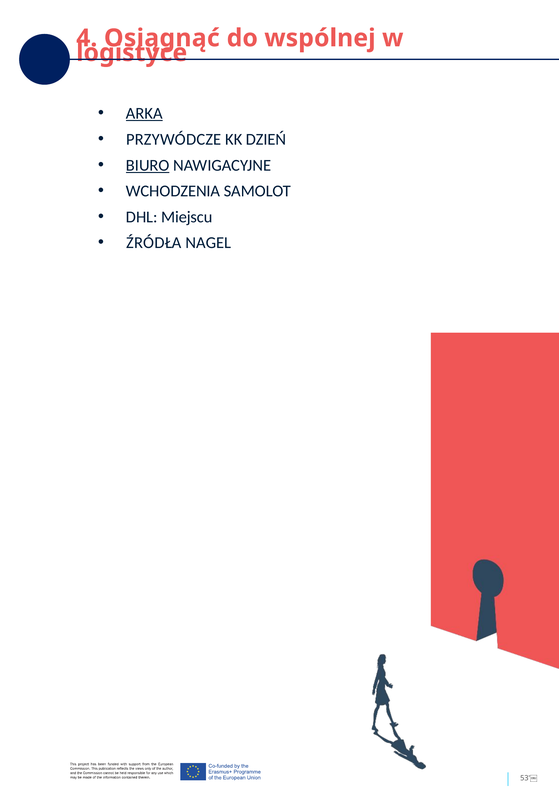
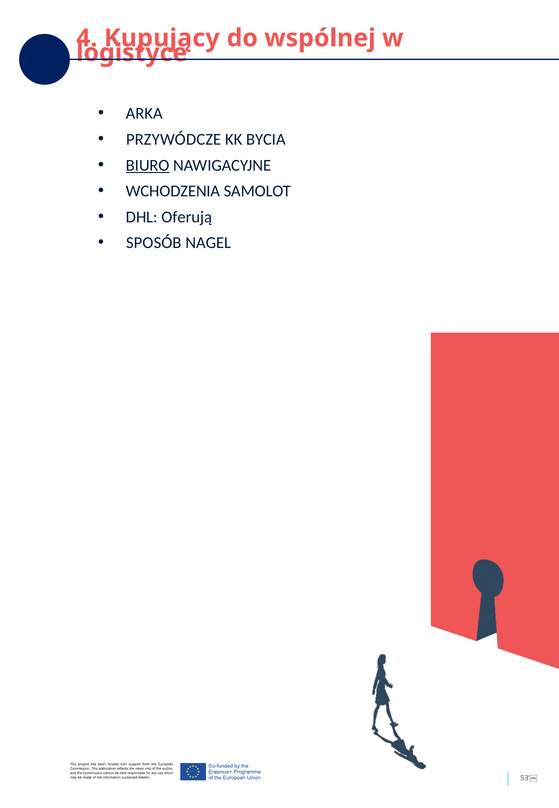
Osiągnąć: Osiągnąć -> Kupujący (162, 38)
ARKA underline: present -> none (144, 113)
DZIEŃ: DZIEŃ -> BYCIA (266, 139)
Miejscu: Miejscu -> Oferują (187, 217)
ŹRÓDŁA: ŹRÓDŁA -> SPOSÓB (154, 243)
